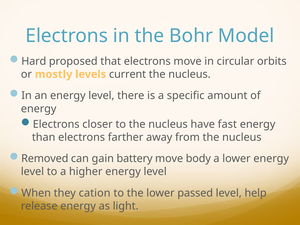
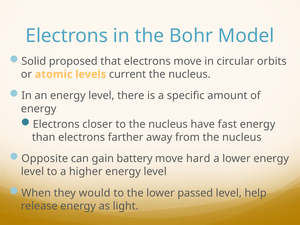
Hard: Hard -> Solid (34, 61)
mostly: mostly -> atomic (54, 74)
Removed: Removed -> Opposite (45, 159)
body: body -> hard (198, 159)
cation: cation -> would (95, 193)
